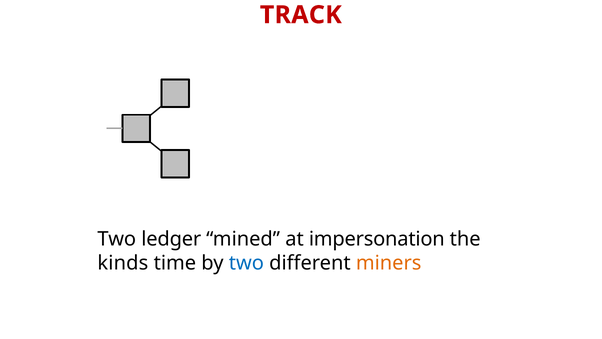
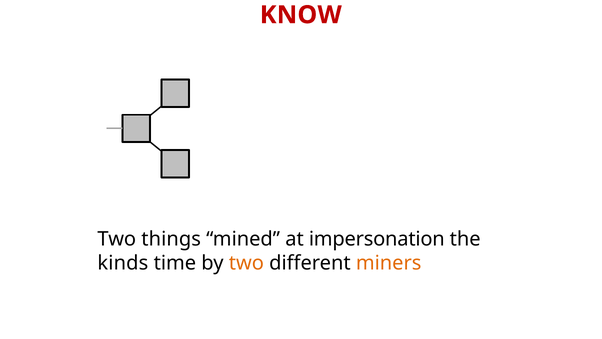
TRACK: TRACK -> KNOW (301, 15)
ledger: ledger -> things (171, 239)
two colour: blue -> orange (246, 263)
